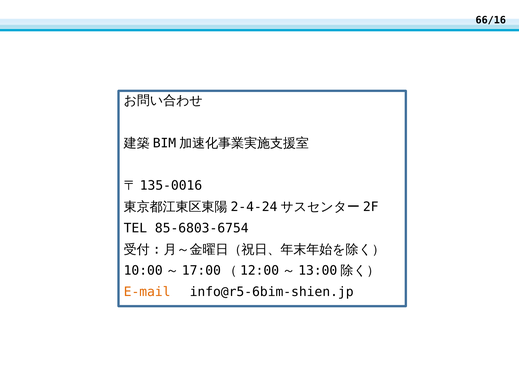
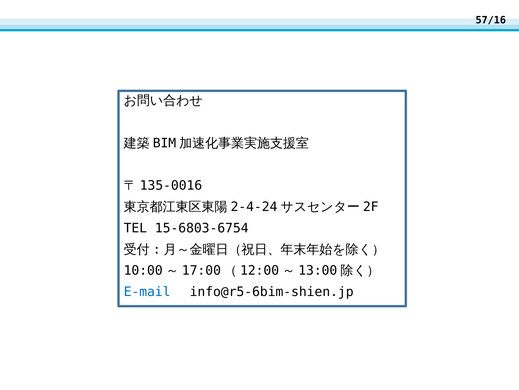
66/16: 66/16 -> 57/16 (491, 20)
85-6803-6754: 85-6803-6754 -> 15-6803-6754 (202, 228)
E-mail colour: orange -> blue (147, 291)
